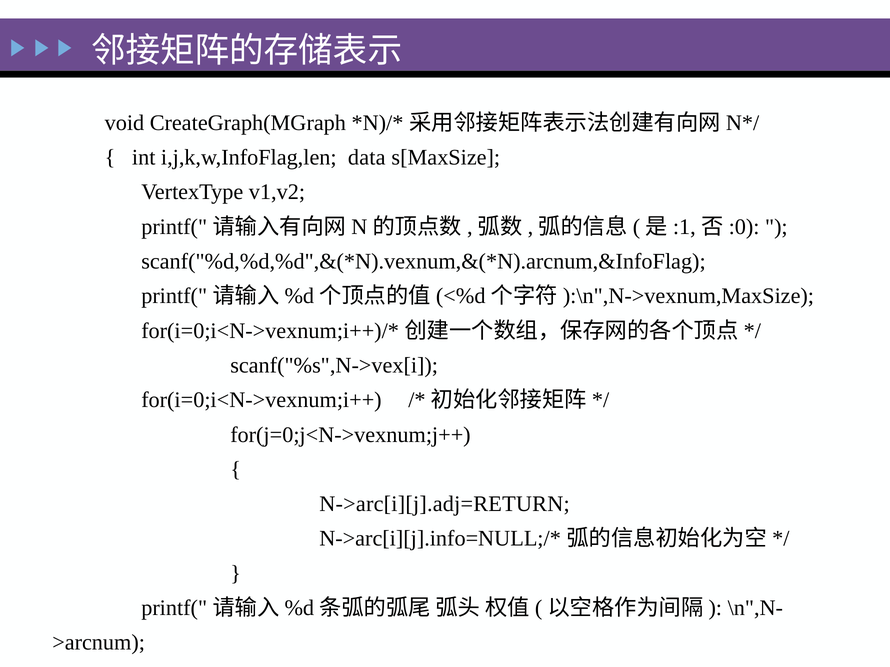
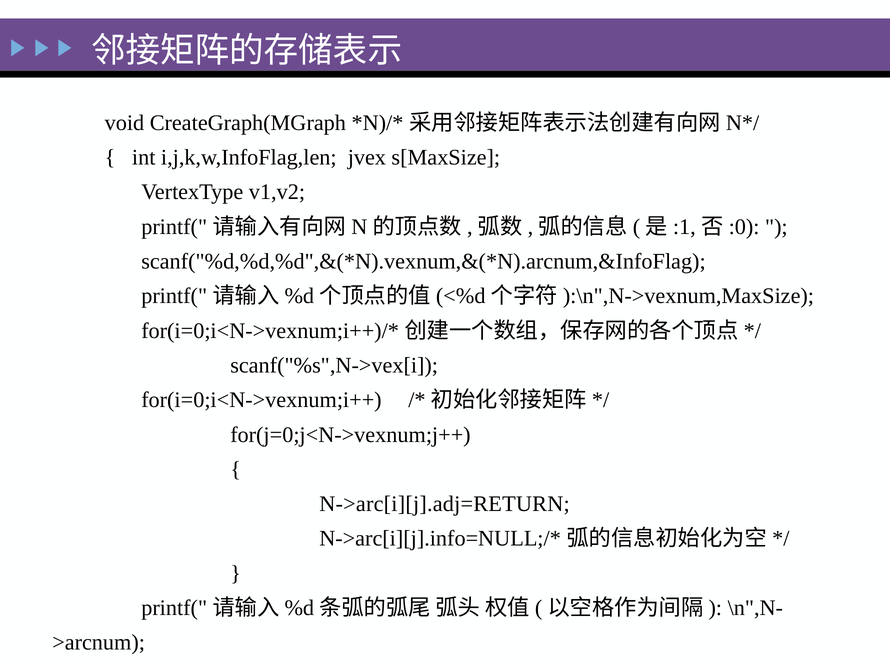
data: data -> jvex (367, 157)
